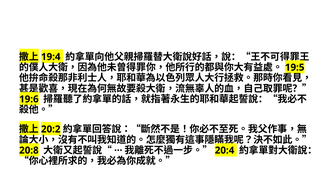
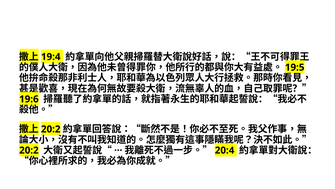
20:8: 20:8 -> 20:2 (29, 150)
